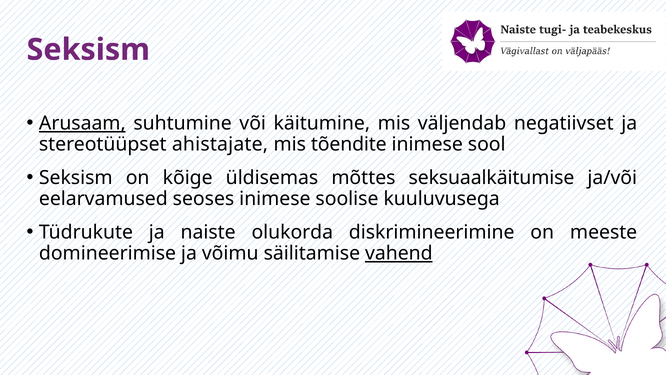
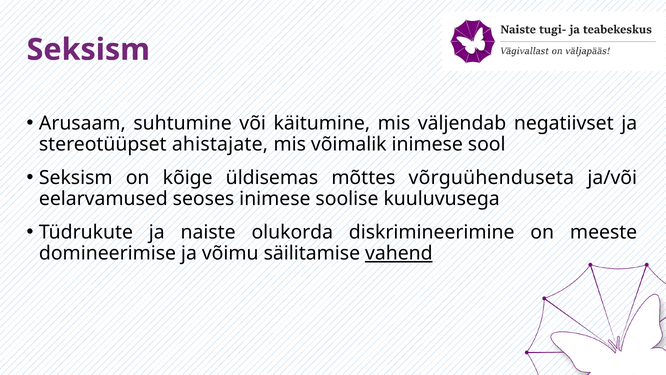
Arusaam underline: present -> none (82, 123)
tõendite: tõendite -> võimalik (349, 144)
seksuaalkäitumise: seksuaalkäitumise -> võrguühenduseta (491, 178)
